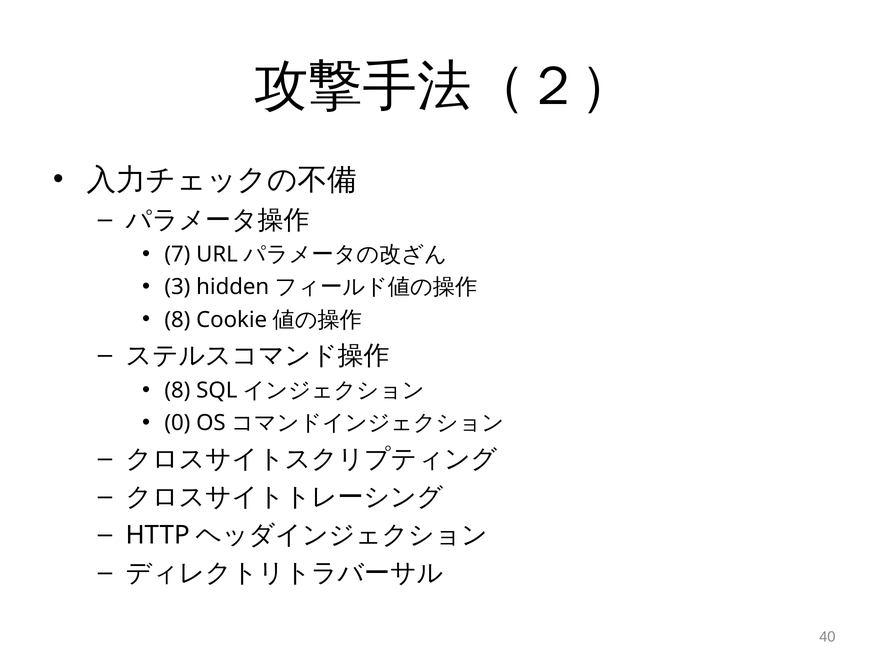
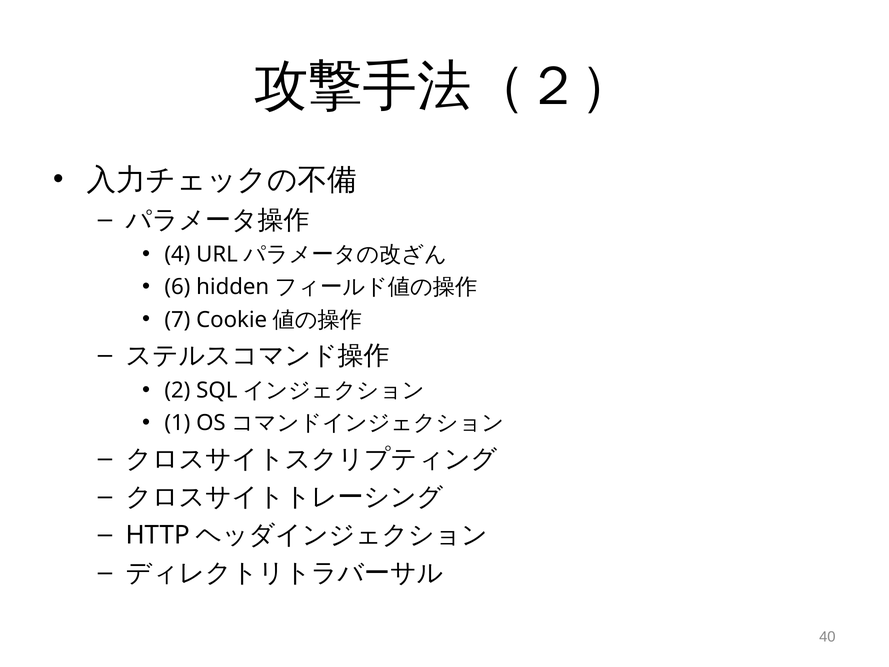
7: 7 -> 4 (177, 254)
3: 3 -> 6 (177, 287)
8: 8 -> 7 (177, 320)
8: 8 -> 2 (177, 390)
0: 0 -> 1 (177, 423)
